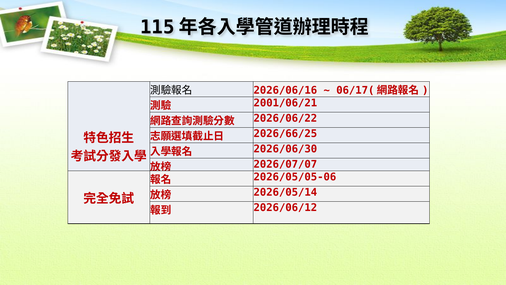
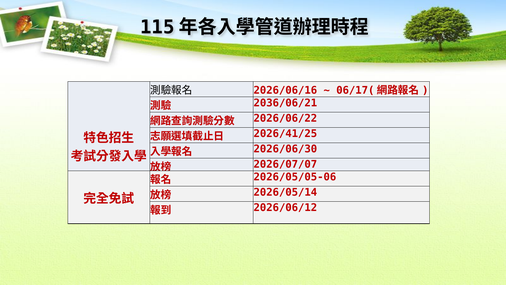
2001/06/21: 2001/06/21 -> 2036/06/21 (285, 103)
2026/66/25: 2026/66/25 -> 2026/41/25 (285, 134)
